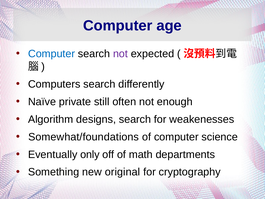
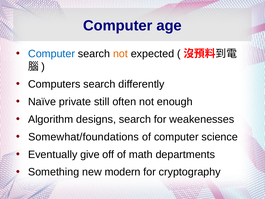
not colour: purple -> orange (120, 54)
only: only -> give (90, 154)
original: original -> modern (123, 172)
